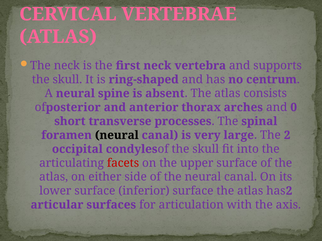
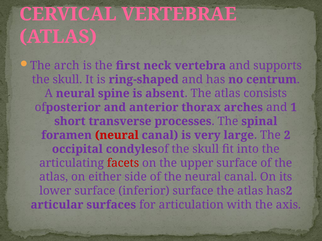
The neck: neck -> arch (67, 66)
0: 0 -> 1 (294, 108)
neural colour: black -> red (117, 135)
